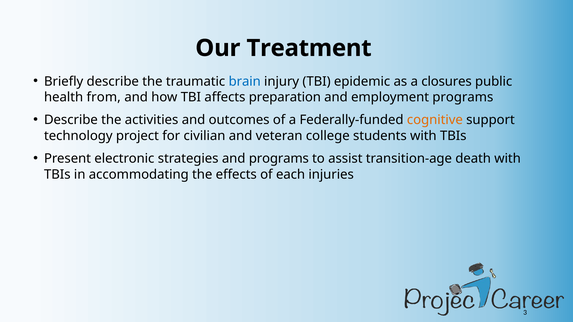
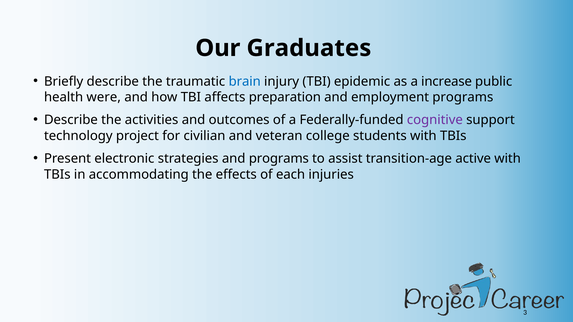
Treatment: Treatment -> Graduates (309, 48)
closures: closures -> increase (447, 81)
from: from -> were (104, 97)
cognitive colour: orange -> purple (435, 120)
death: death -> active (473, 159)
